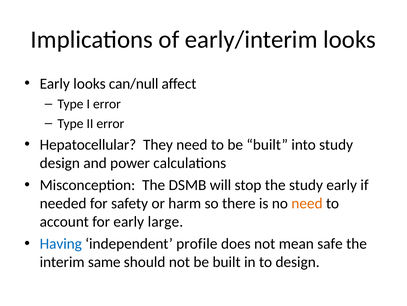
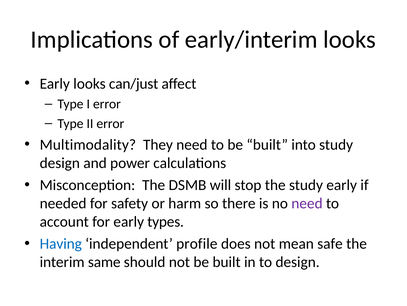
can/null: can/null -> can/just (134, 83)
Hepatocellular: Hepatocellular -> Multimodality (88, 144)
need colour: orange -> purple (307, 203)
large: large -> types (166, 221)
